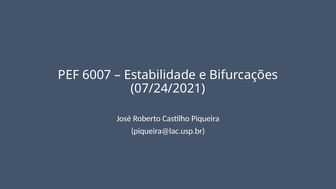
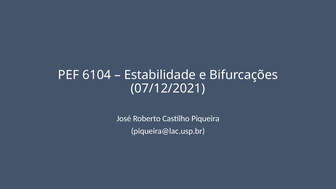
6007: 6007 -> 6104 (97, 75)
07/24/2021: 07/24/2021 -> 07/12/2021 (168, 89)
